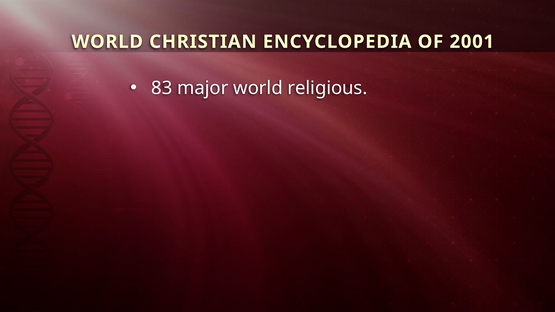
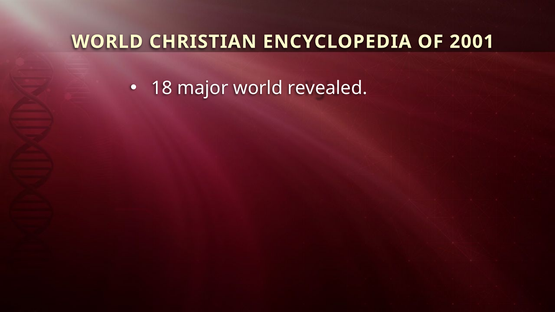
83: 83 -> 18 (162, 88)
religious: religious -> revealed (327, 88)
